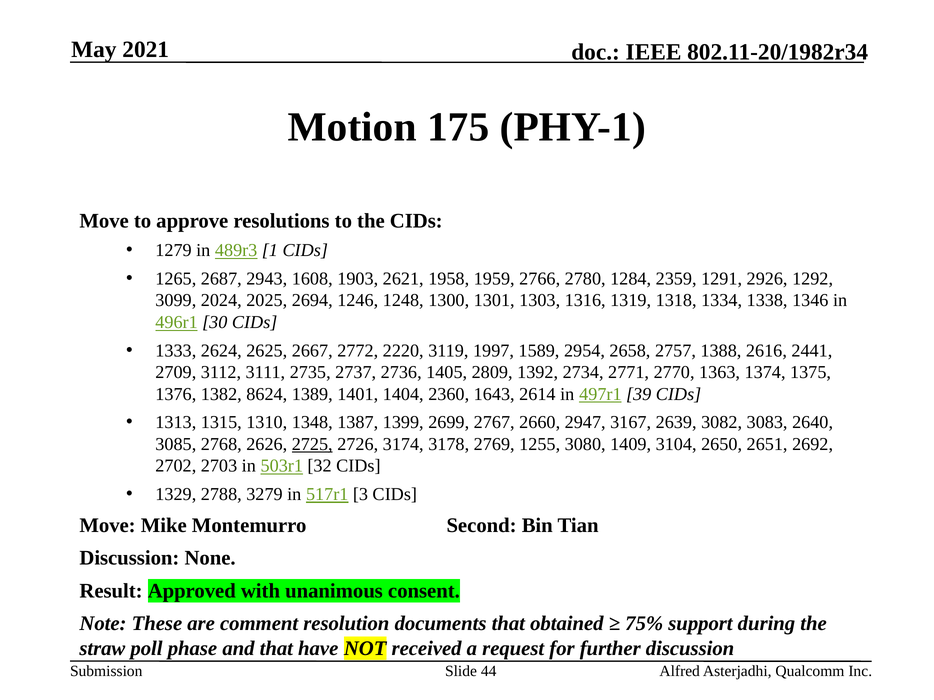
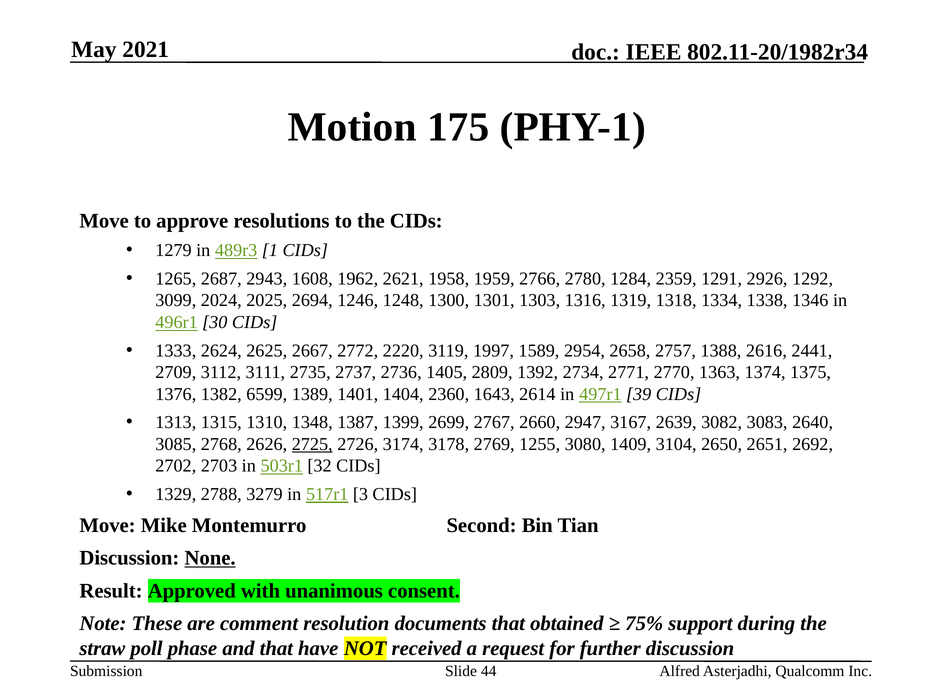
1903: 1903 -> 1962 (358, 279)
8624: 8624 -> 6599 (267, 394)
None underline: none -> present (210, 559)
